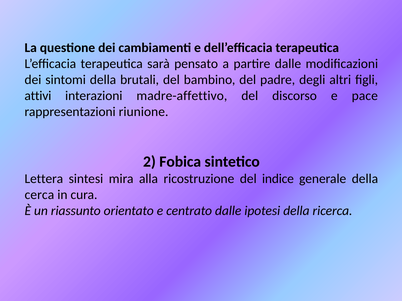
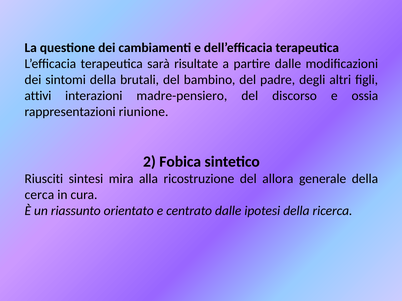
pensato: pensato -> risultate (196, 64)
madre-affettivo: madre-affettivo -> madre-pensiero (182, 96)
pace: pace -> ossia (365, 96)
Lettera: Lettera -> Riusciti (44, 179)
indice: indice -> allora (278, 179)
